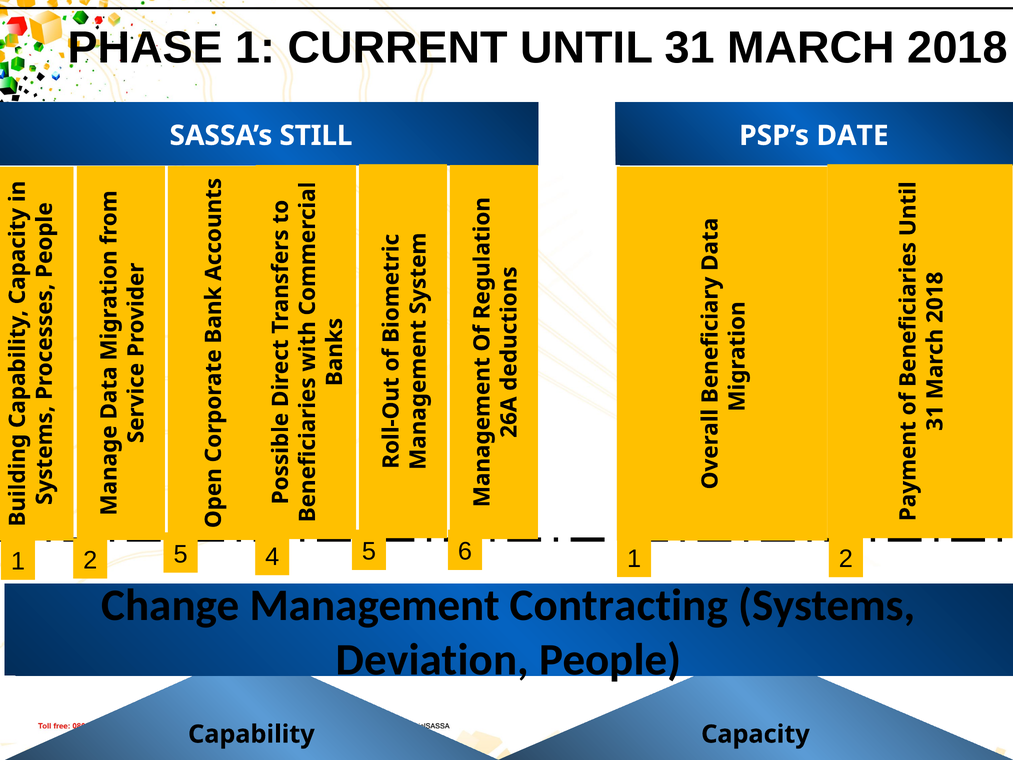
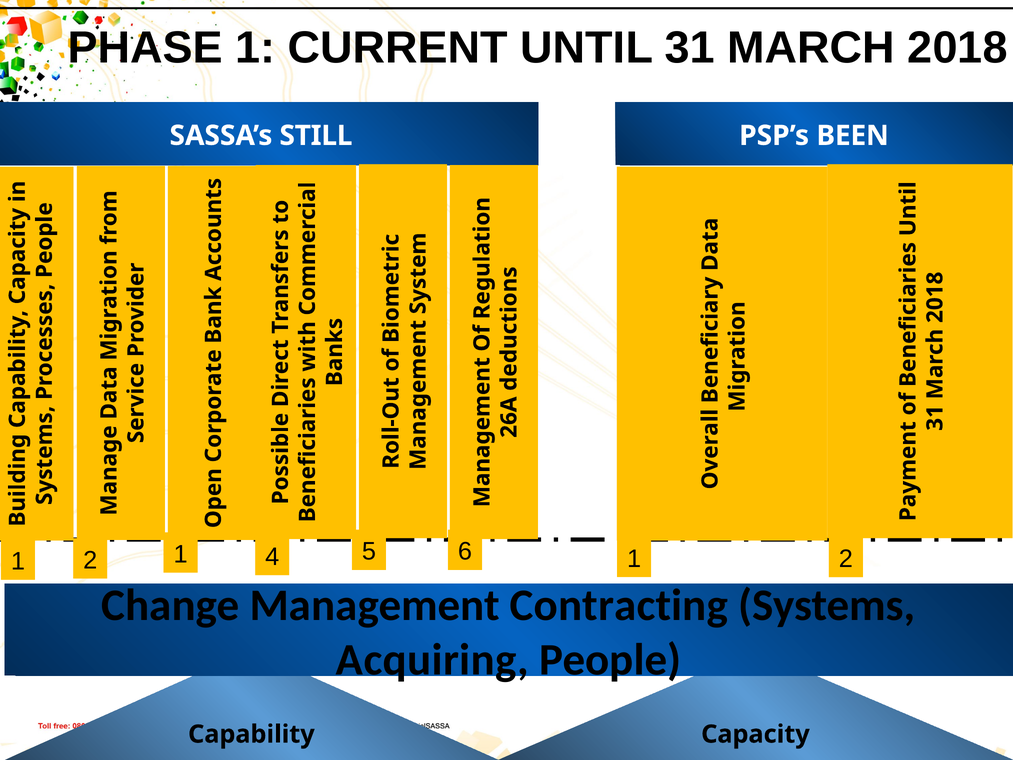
DATE: DATE -> BEEN (853, 136)
2 5: 5 -> 1 (181, 554)
Deviation: Deviation -> Acquiring (432, 659)
